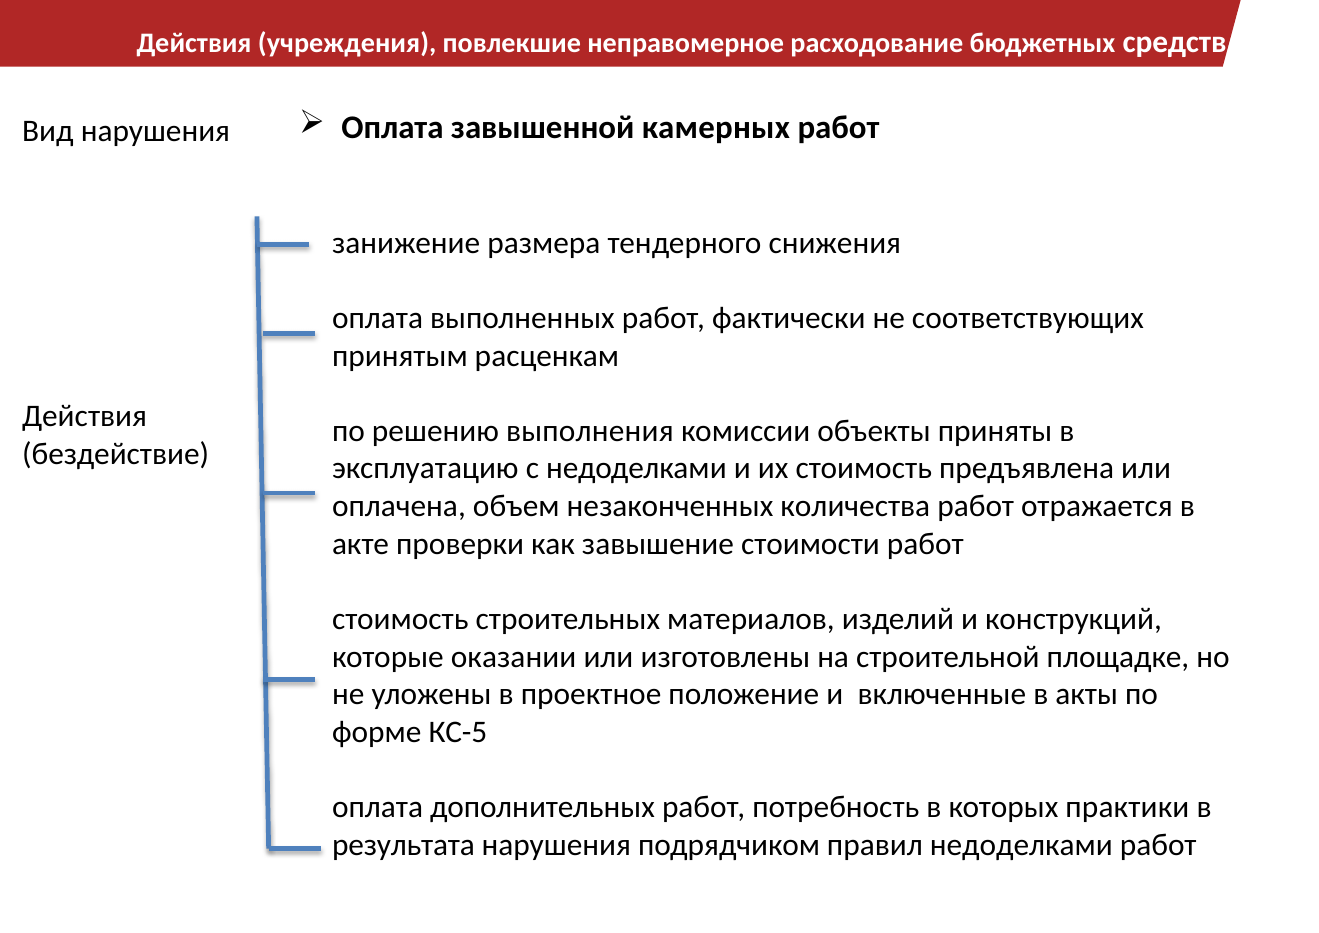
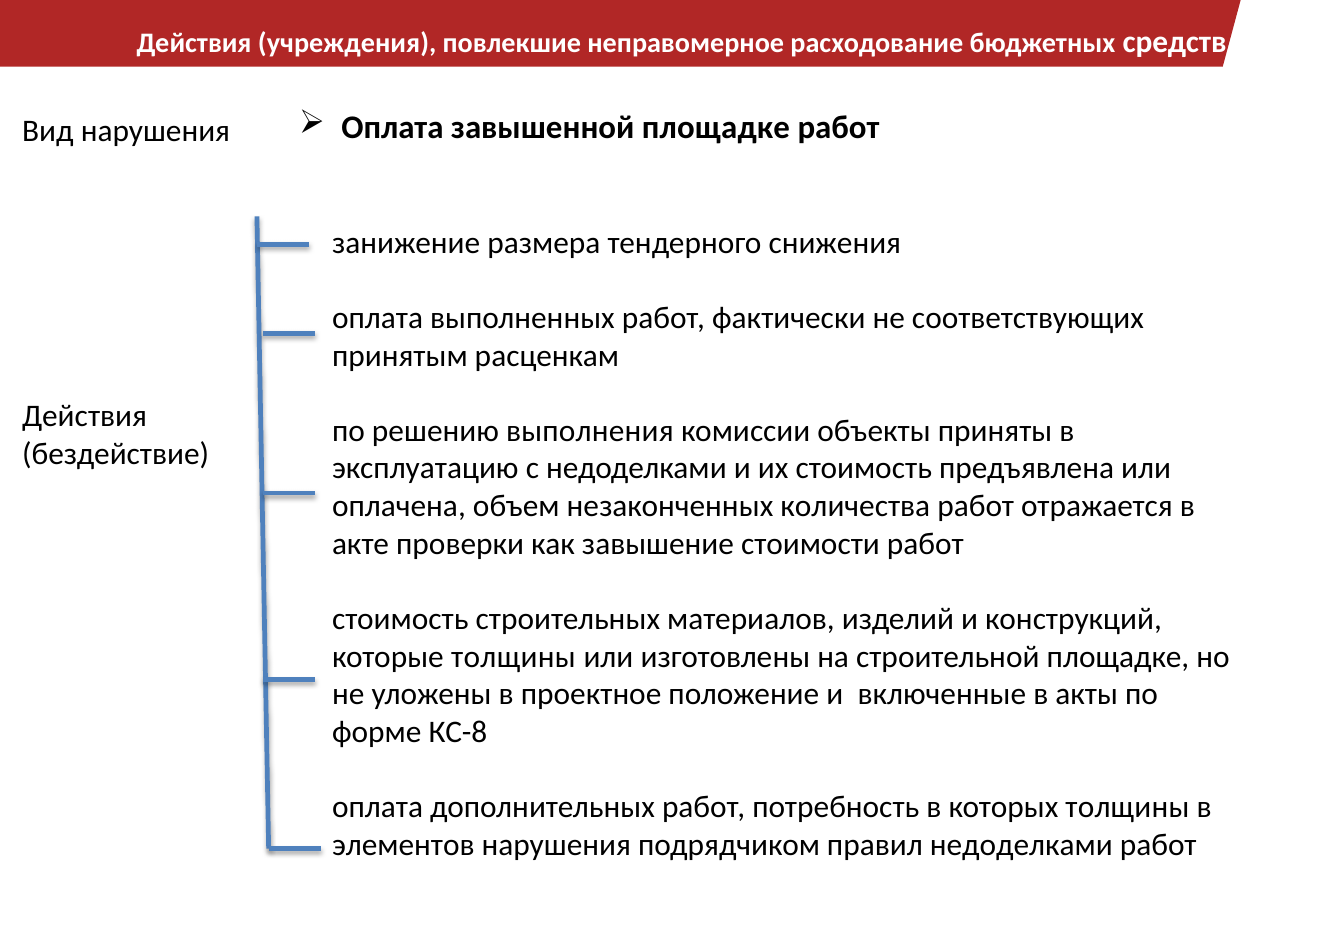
завышенной камерных: камерных -> площадке (716, 128)
которые оказании: оказании -> толщины (513, 657)
КС-5: КС-5 -> КС-8 (458, 732)
которых практики: практики -> толщины (1127, 807)
результата: результата -> элементов (403, 845)
